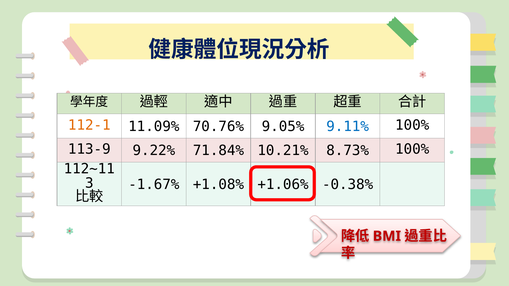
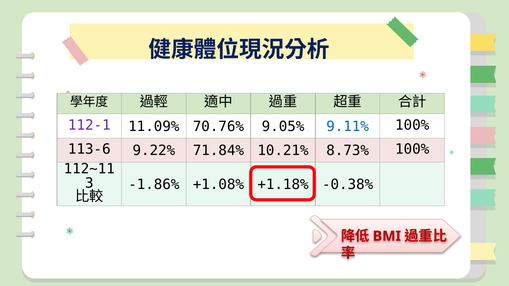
112-1 colour: orange -> purple (89, 125)
113-9: 113-9 -> 113-6 (89, 149)
-1.67%: -1.67% -> -1.86% (154, 185)
+1.06%: +1.06% -> +1.18% (283, 185)
